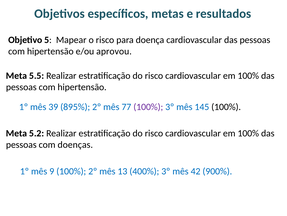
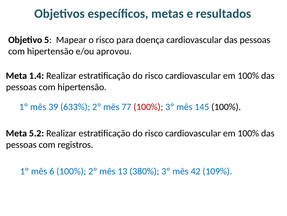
5.5: 5.5 -> 1.4 (37, 75)
895%: 895% -> 633% (75, 107)
100% colour: purple -> red (148, 107)
doenças: doenças -> registros (75, 144)
9: 9 -> 6 (52, 171)
400%: 400% -> 380% (144, 171)
900%: 900% -> 109% (217, 171)
